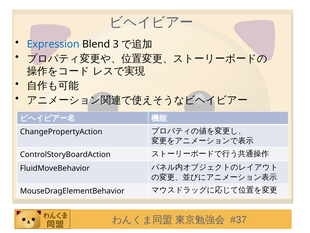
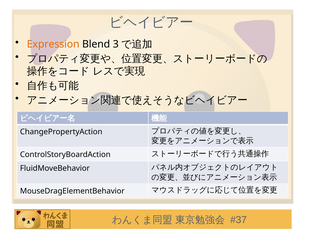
Expression colour: blue -> orange (53, 44)
